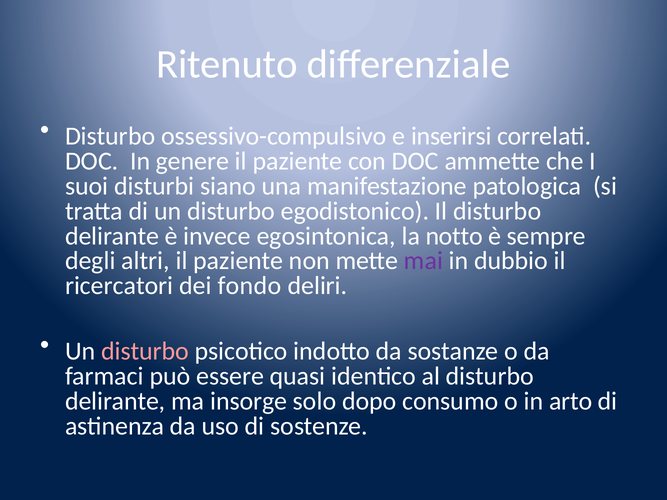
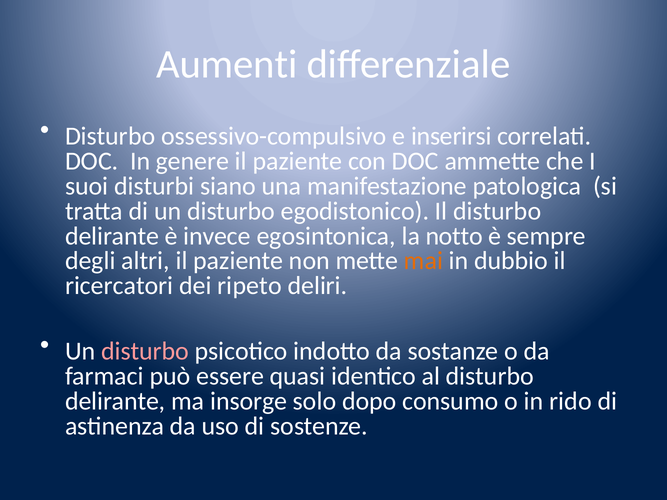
Ritenuto: Ritenuto -> Aumenti (227, 65)
mai colour: purple -> orange (423, 261)
fondo: fondo -> ripeto (250, 286)
arto: arto -> rido (570, 401)
